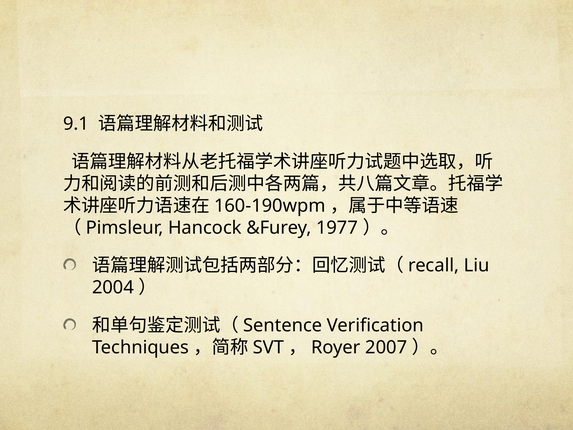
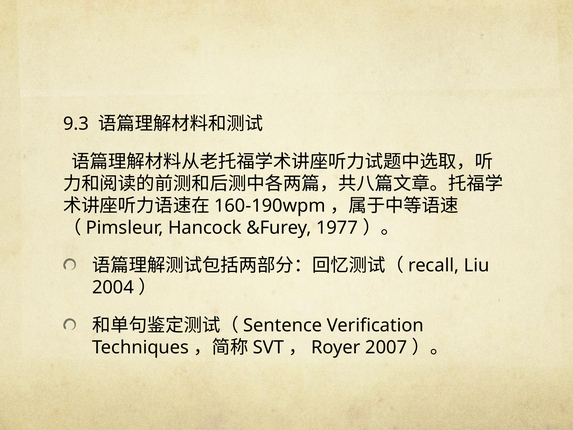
9.1: 9.1 -> 9.3 (76, 124)
